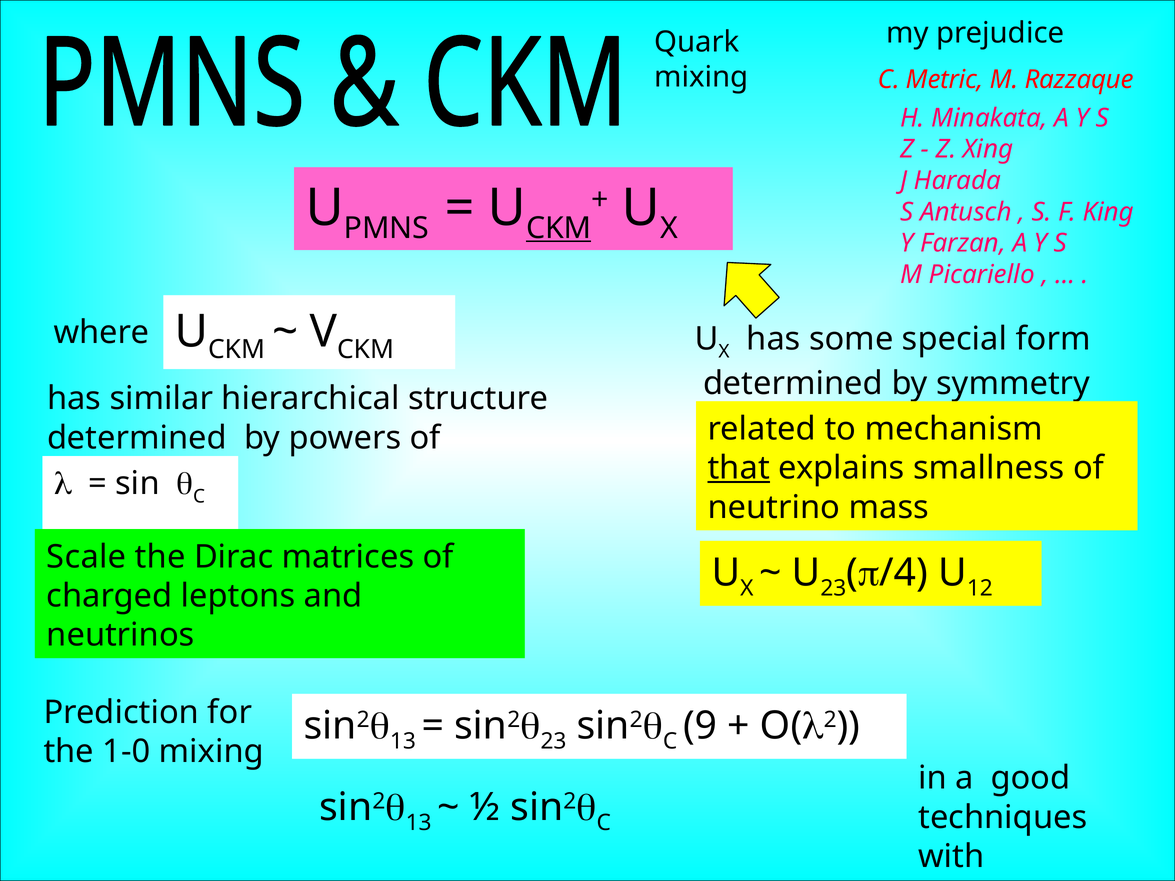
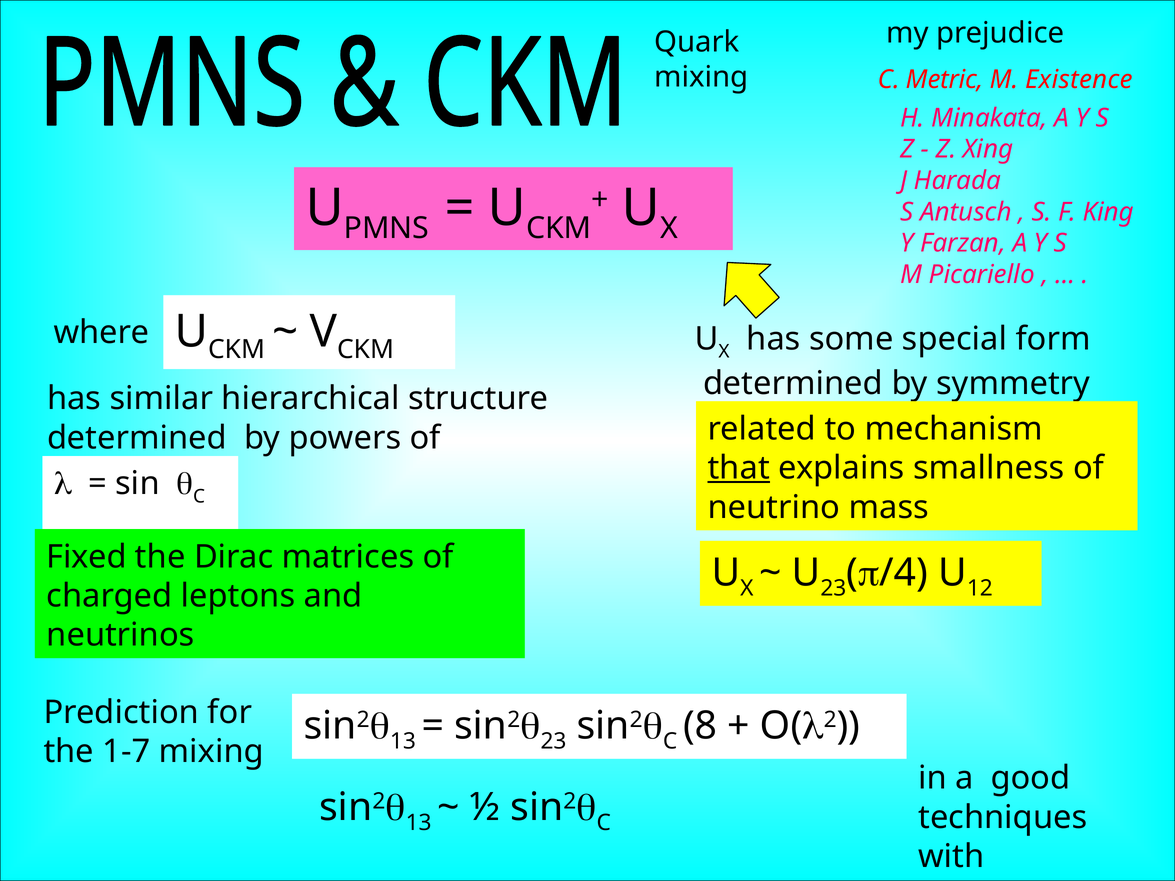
Razzaque: Razzaque -> Existence (1079, 79)
CKM underline: present -> none (559, 228)
Scale: Scale -> Fixed (87, 557)
9: 9 -> 8 (700, 726)
1-0: 1-0 -> 1-7 (126, 752)
